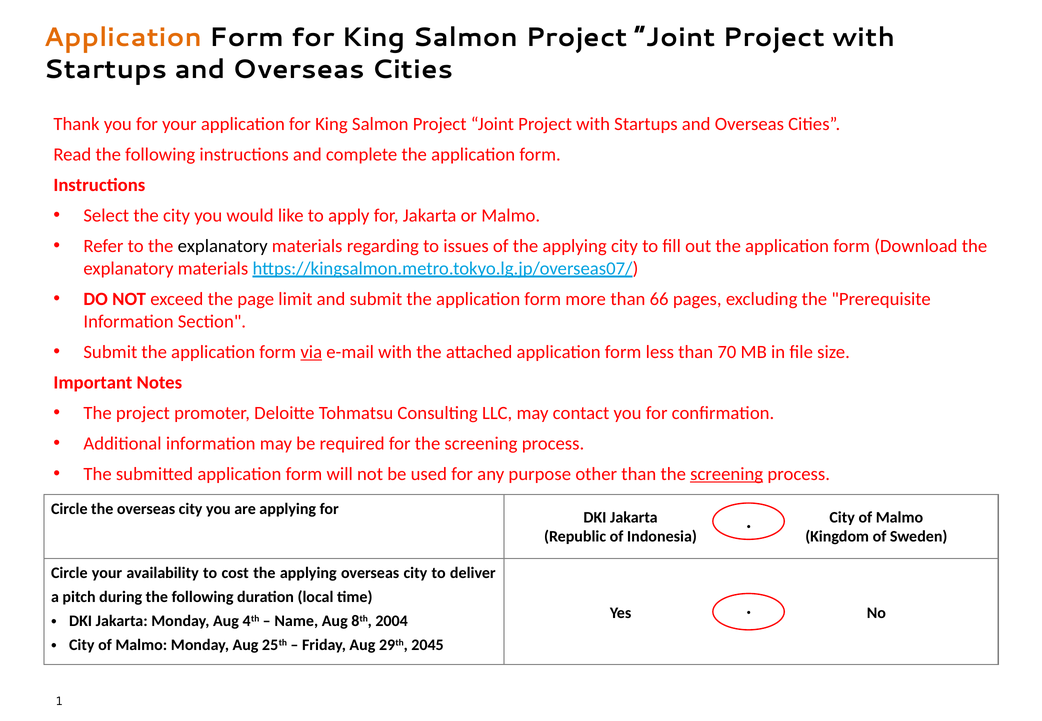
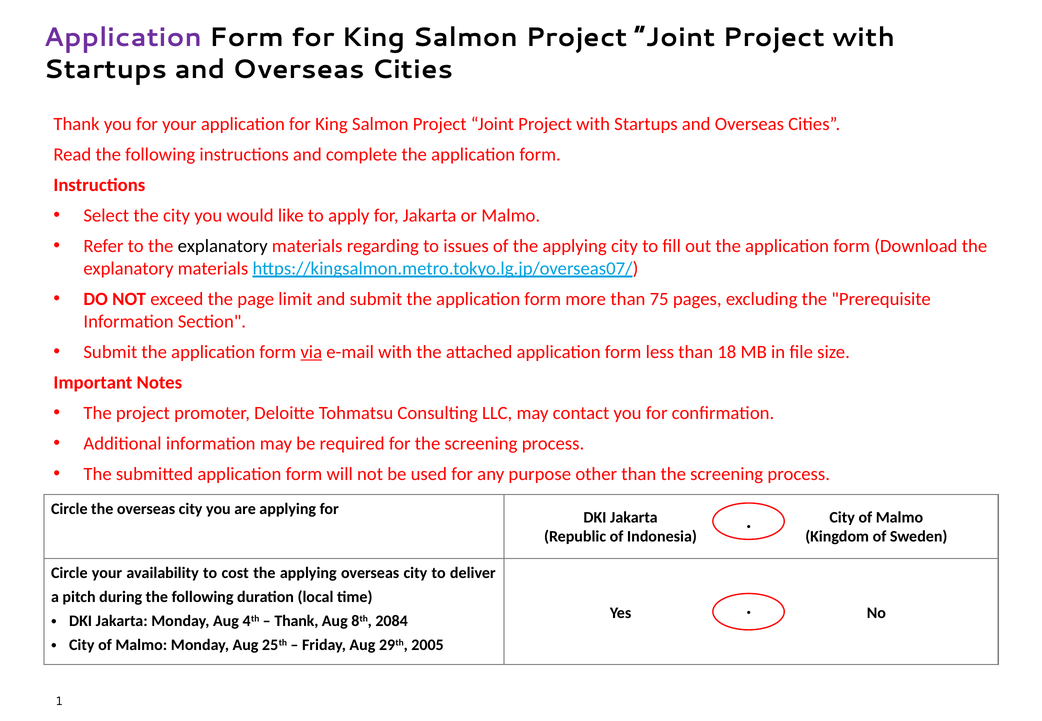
Application colour: orange -> purple (123, 37)
66: 66 -> 75 (659, 299)
70: 70 -> 18 (727, 352)
screening underline: present -> none (727, 474)
Name: Name -> Thank (296, 621)
2004: 2004 -> 2084 (392, 621)
2045: 2045 -> 2005 (428, 646)
